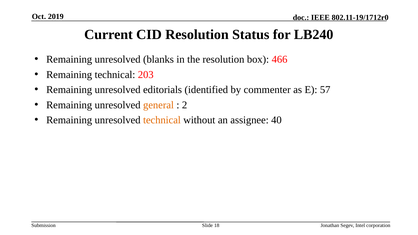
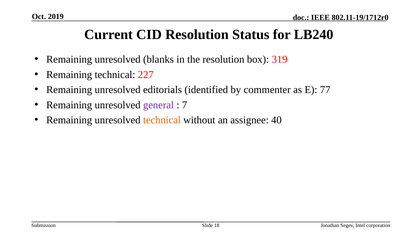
466: 466 -> 319 (280, 59)
203: 203 -> 227 (146, 75)
57: 57 -> 77 (325, 90)
general colour: orange -> purple (158, 105)
2: 2 -> 7 (185, 105)
